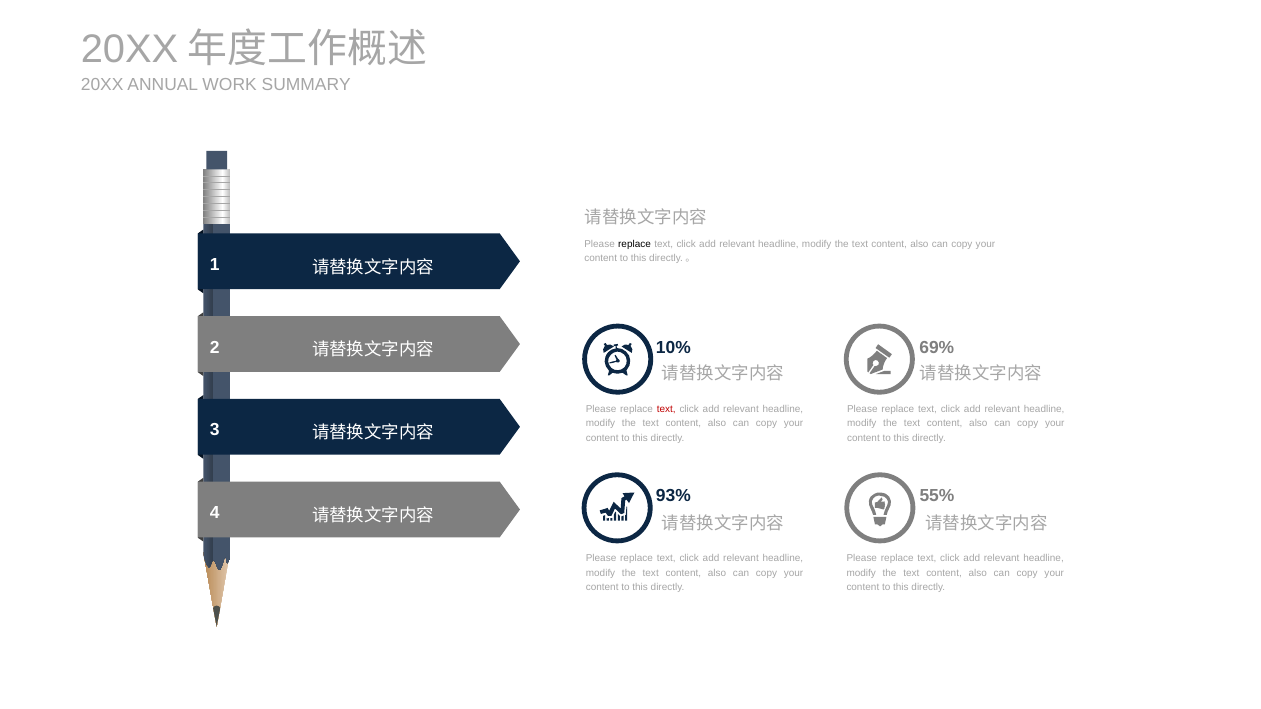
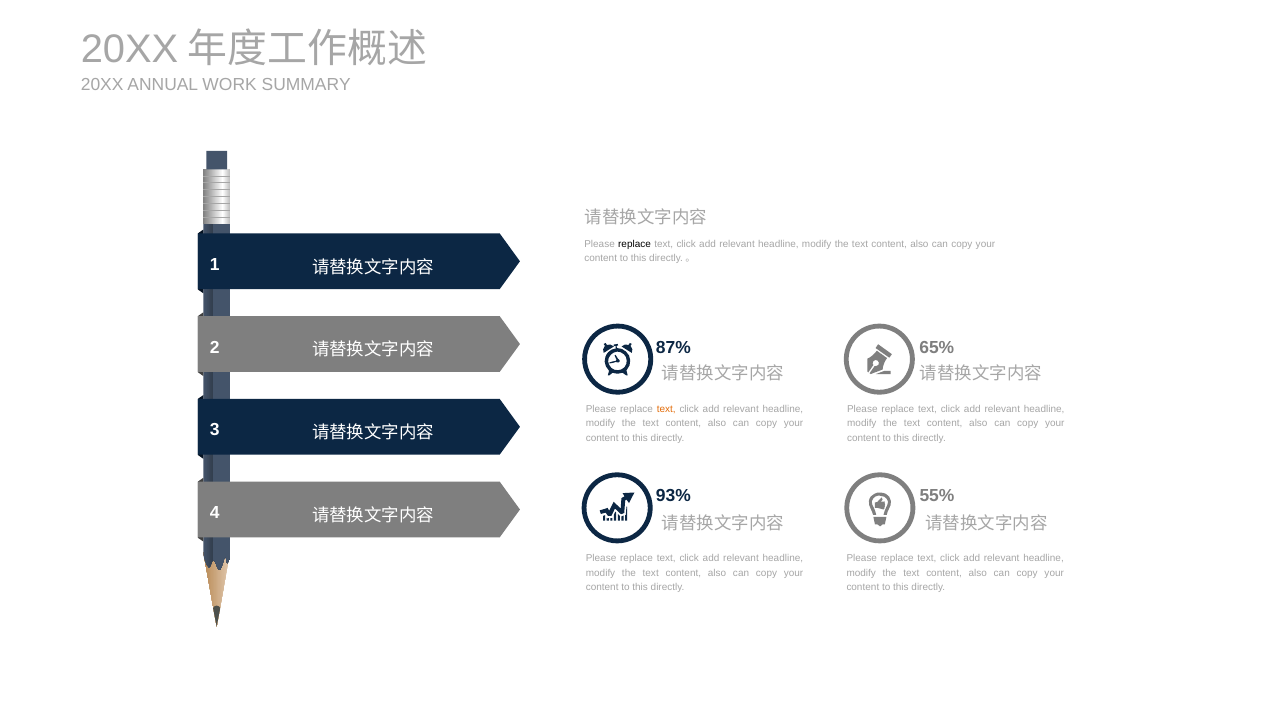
10%: 10% -> 87% (673, 348)
69%: 69% -> 65% (937, 348)
text colour: red -> orange (666, 409)
